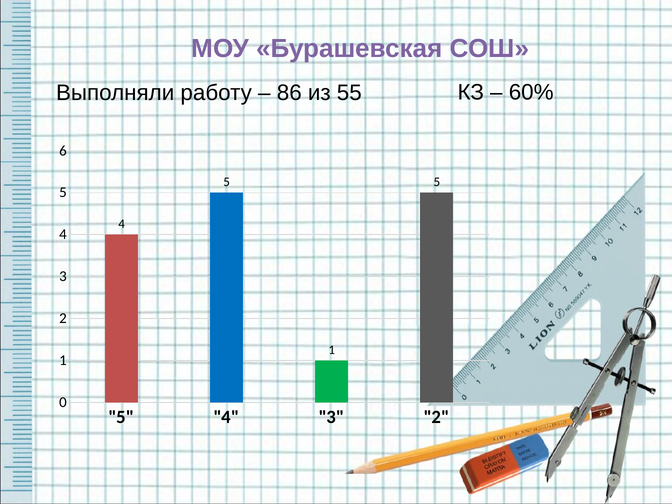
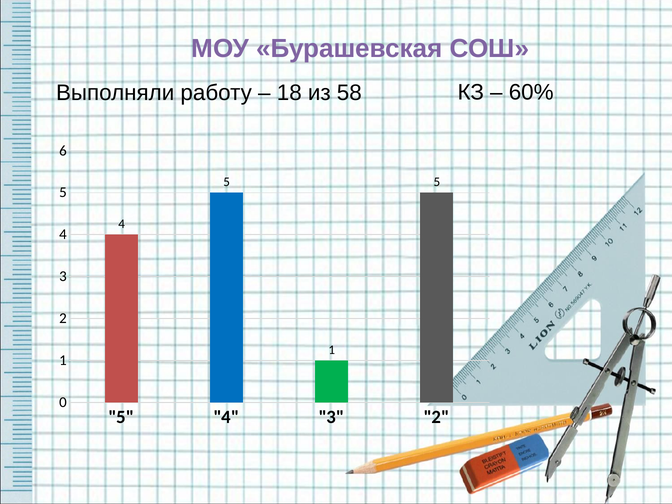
86: 86 -> 18 (289, 93)
55: 55 -> 58 (349, 93)
